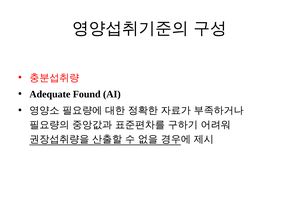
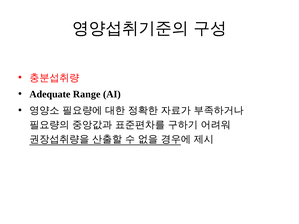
Found: Found -> Range (87, 94)
